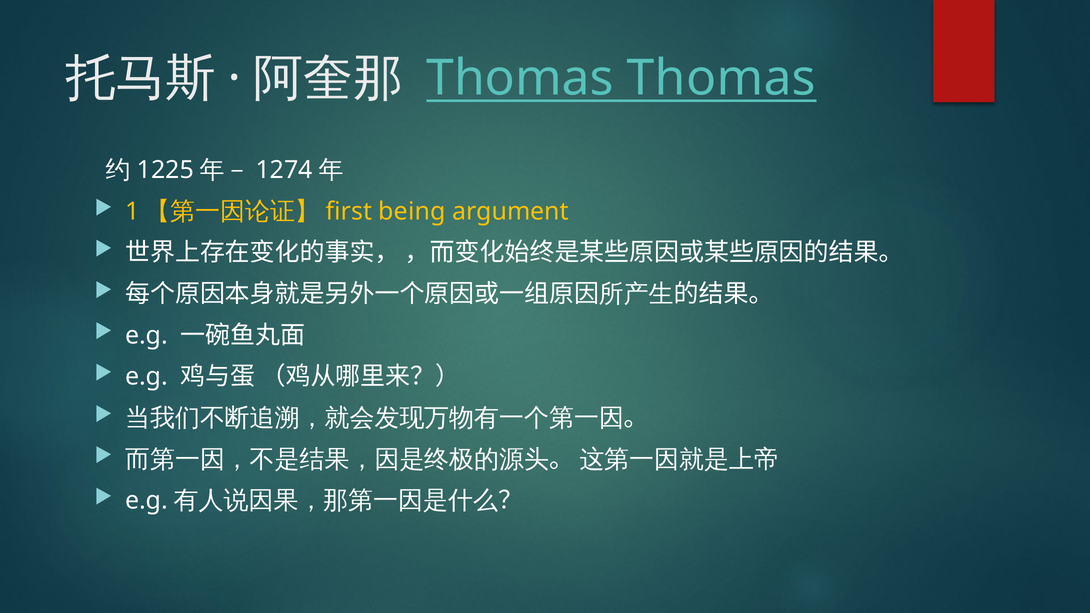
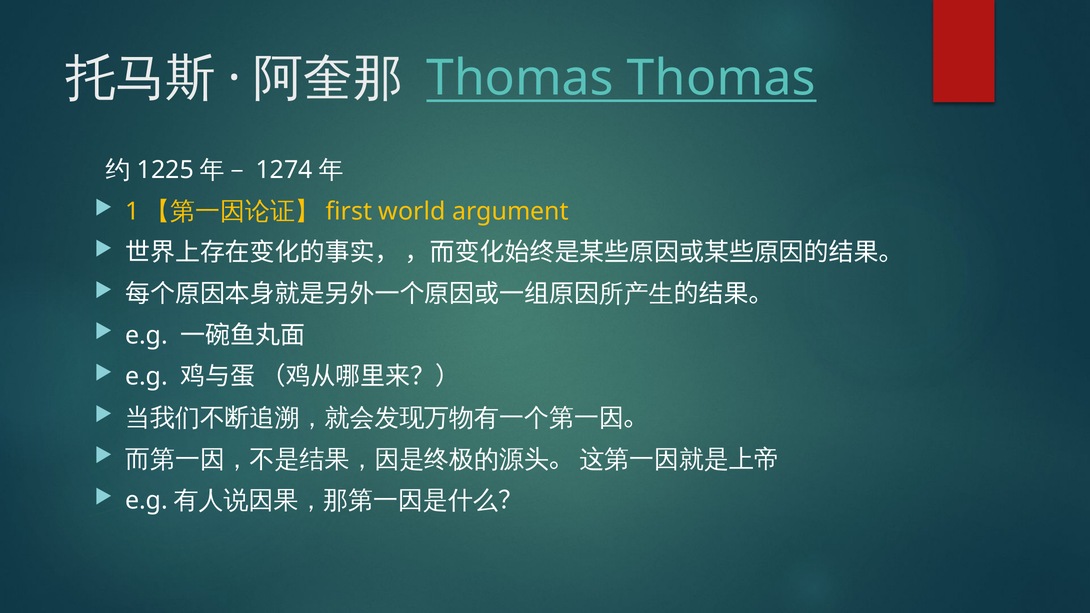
being: being -> world (412, 211)
